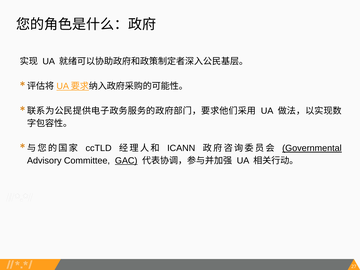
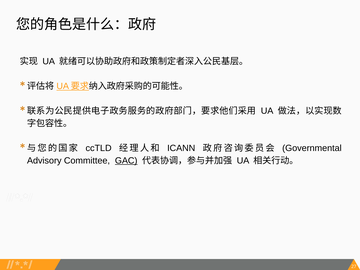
Governmental underline: present -> none (312, 148)
